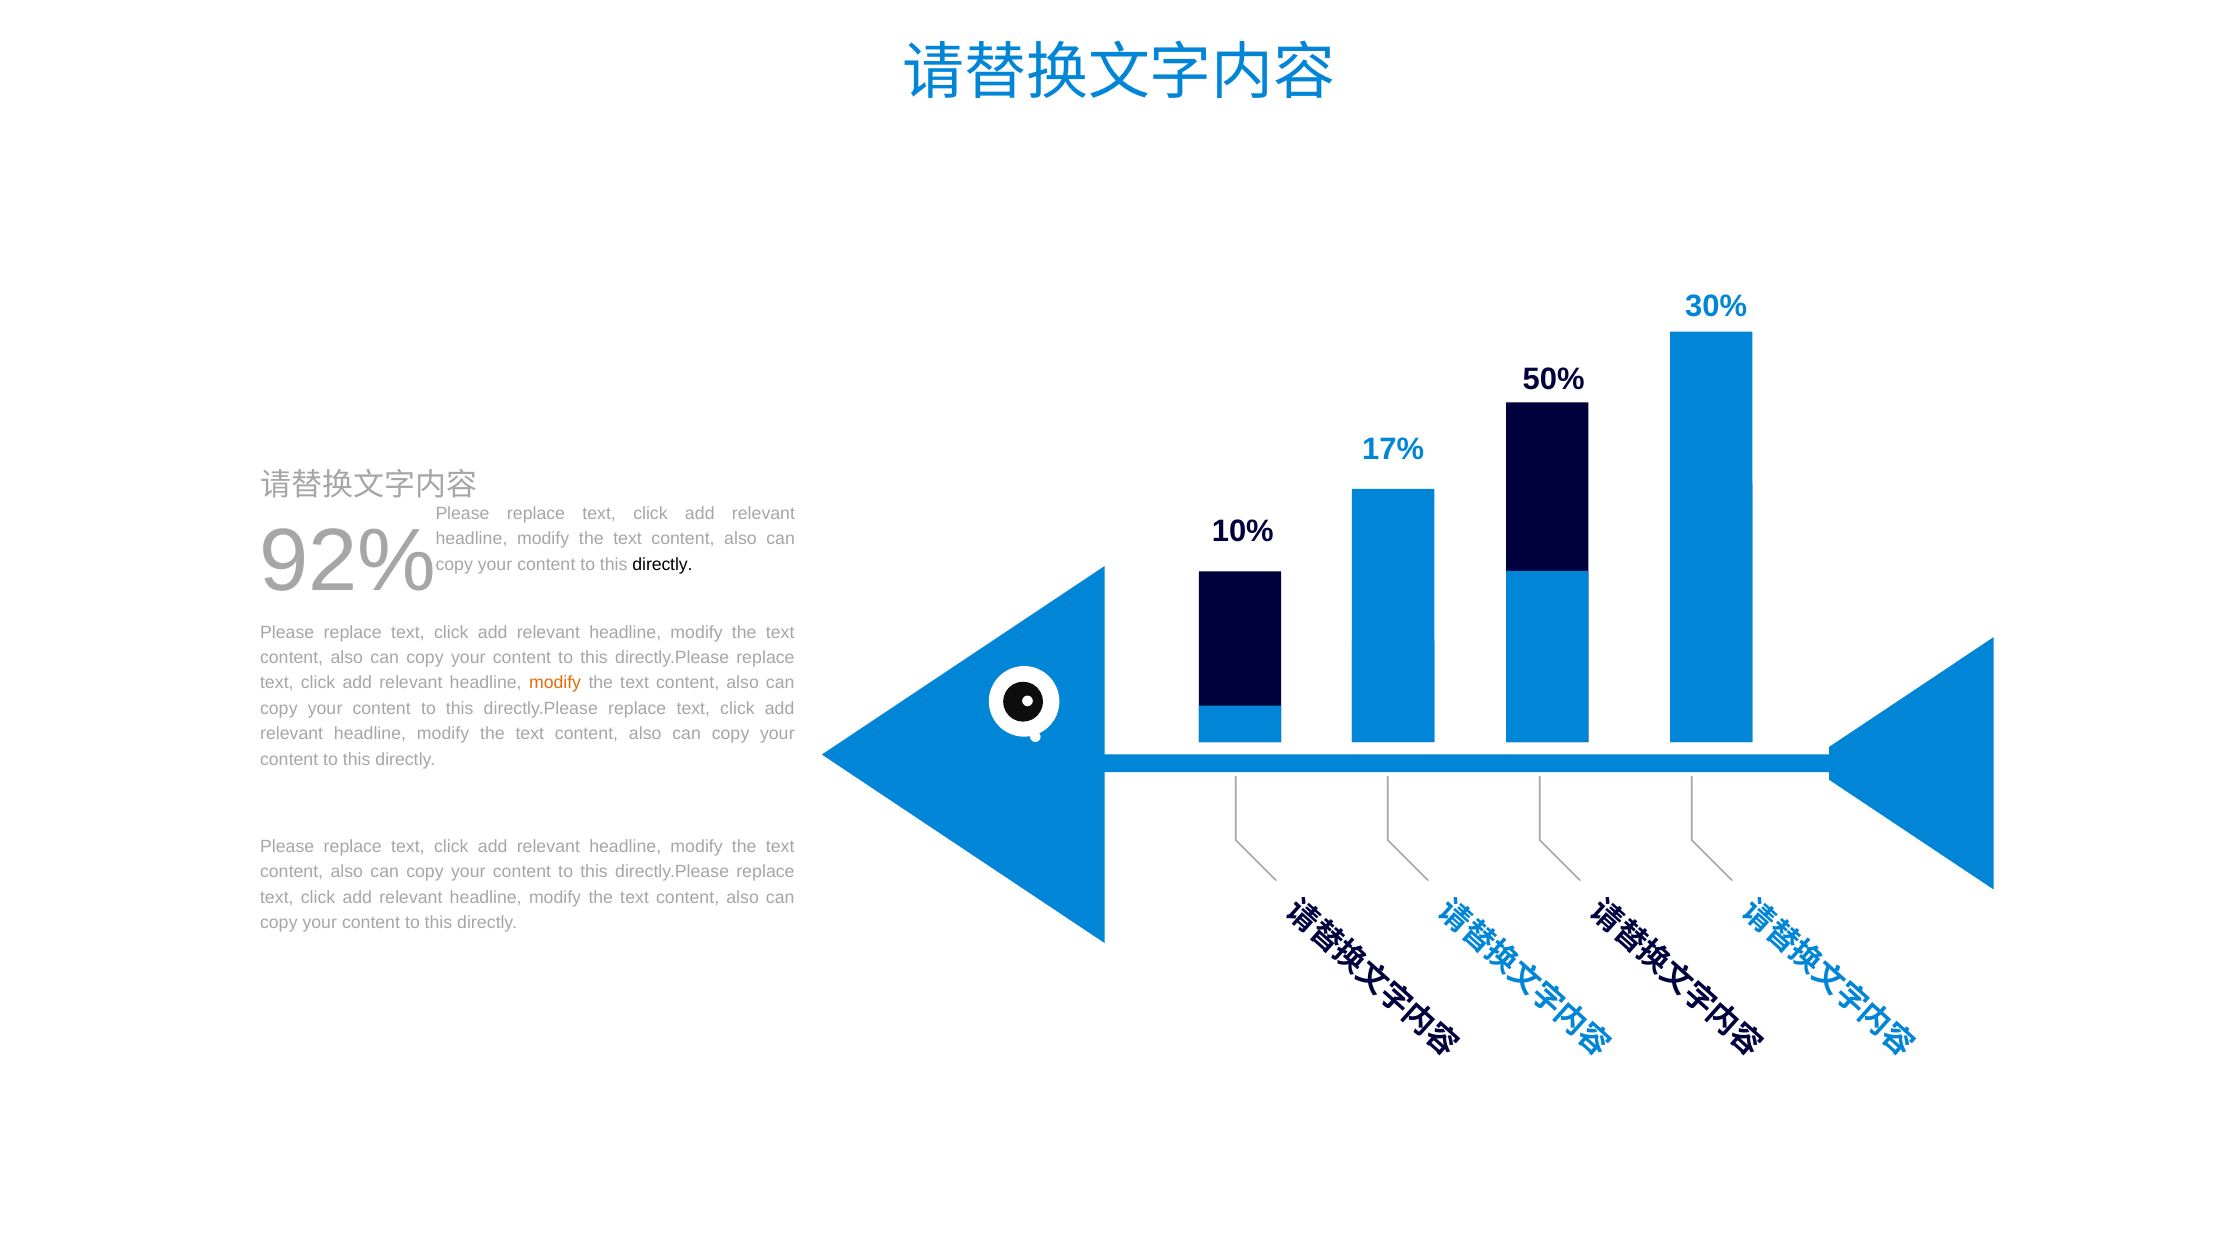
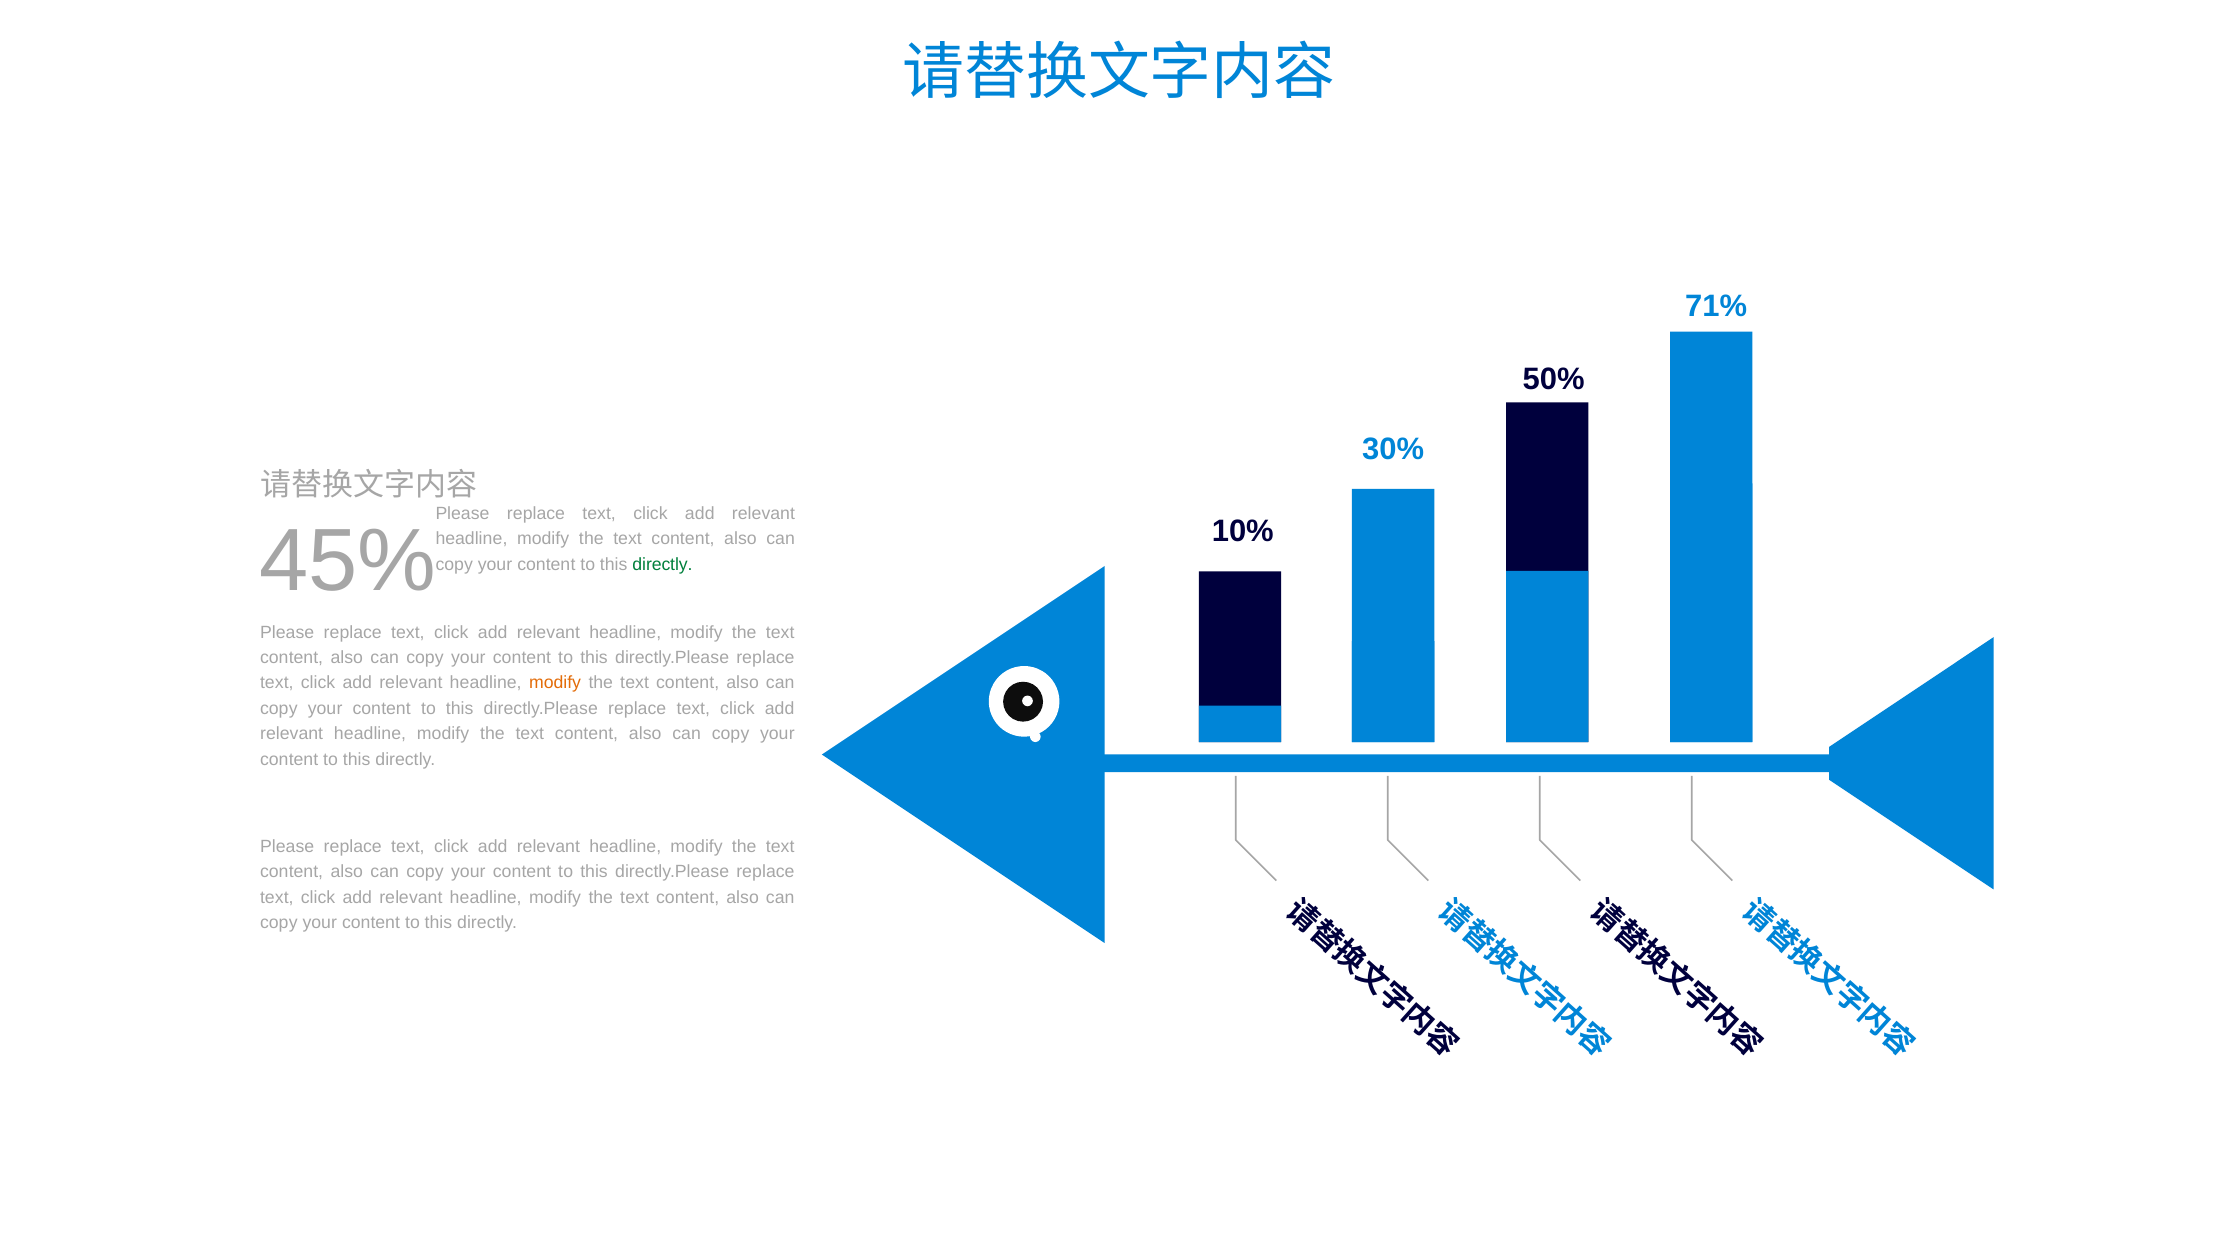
30%: 30% -> 71% (1716, 306)
17%: 17% -> 30% (1393, 449)
92%: 92% -> 45% (348, 561)
directly colour: black -> green (662, 564)
